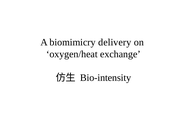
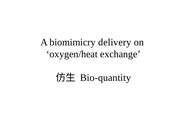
Bio-intensity: Bio-intensity -> Bio-quantity (106, 78)
